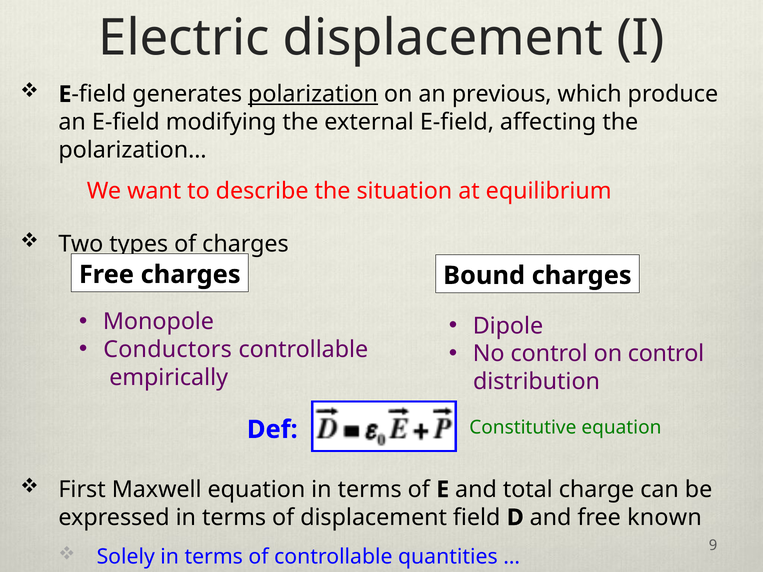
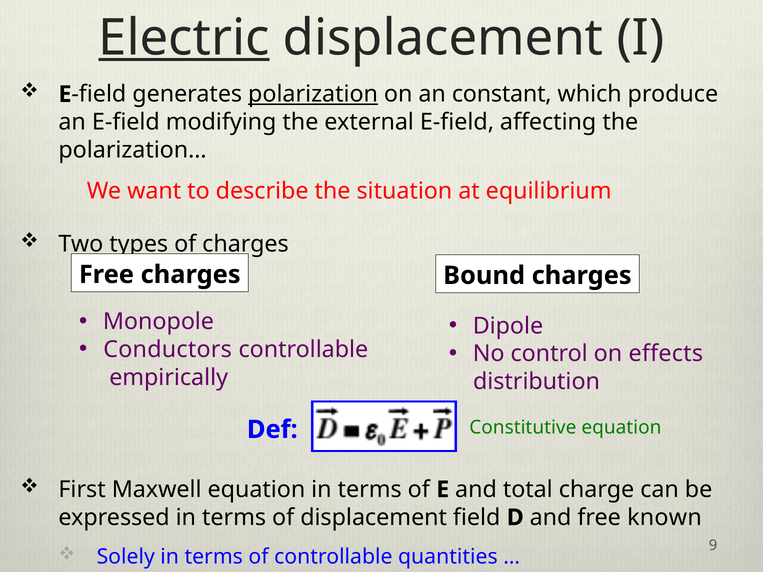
Electric underline: none -> present (184, 38)
previous: previous -> constant (502, 94)
on control: control -> effects (666, 354)
